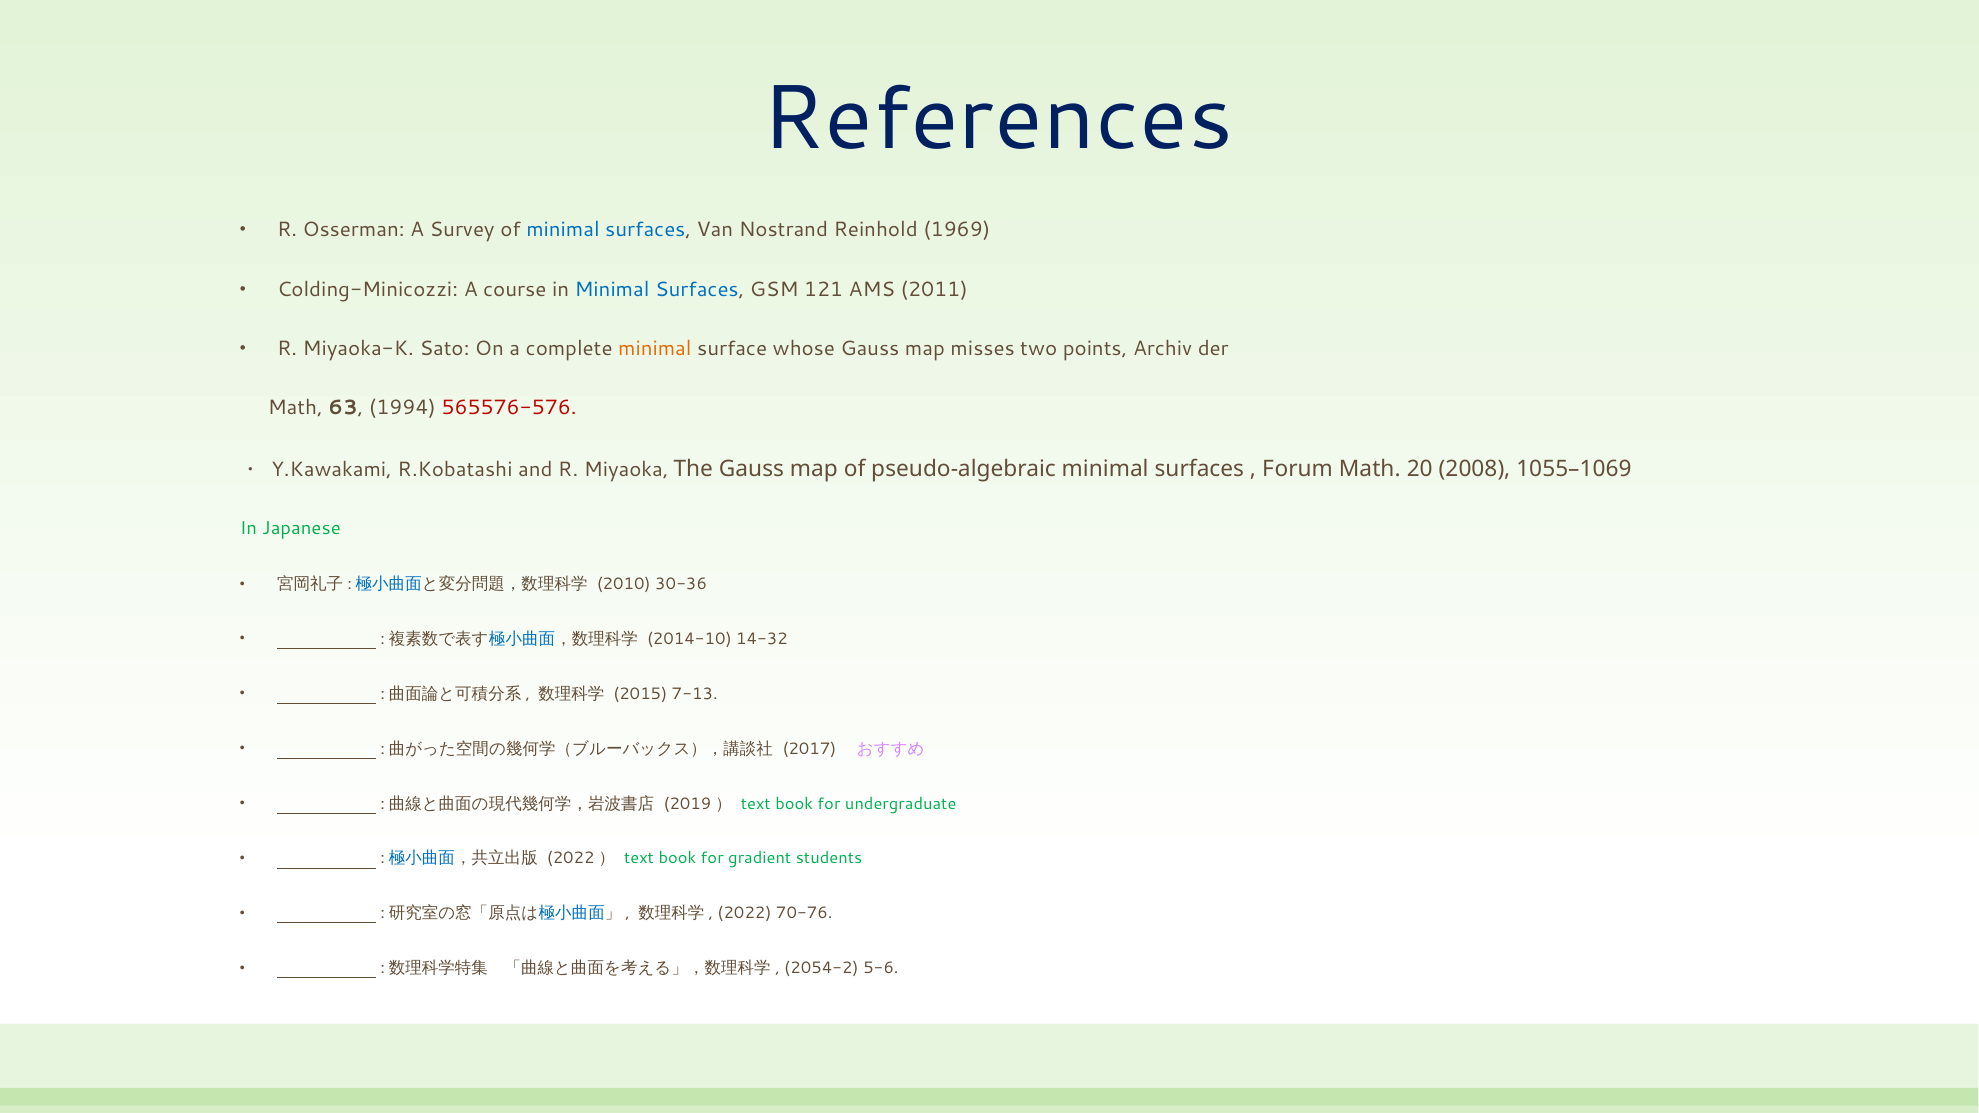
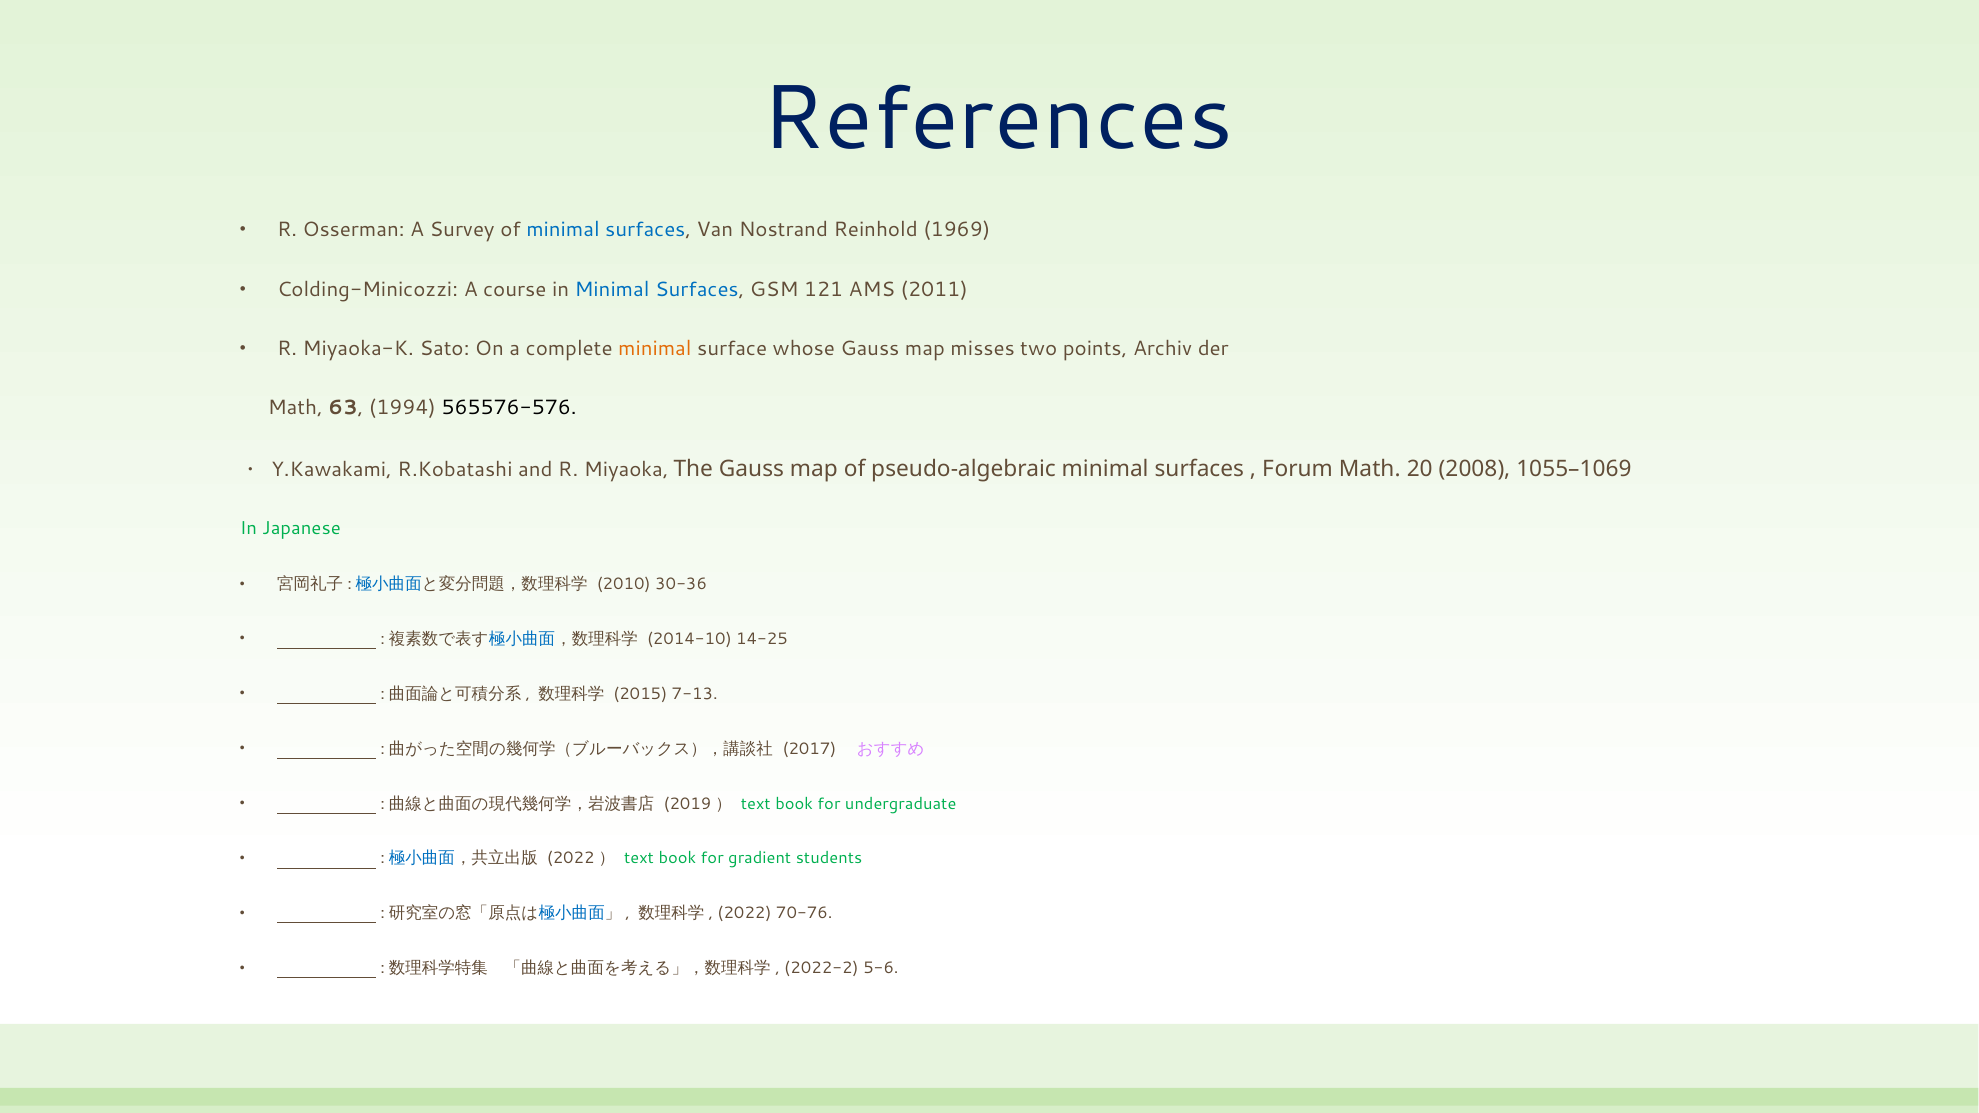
565576-576 colour: red -> black (509, 408)
14-32: 14-32 -> 14-25 (762, 639)
2054-2: 2054-2 -> 2022-2 (821, 968)
